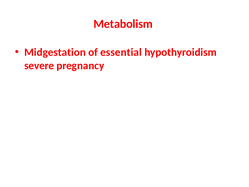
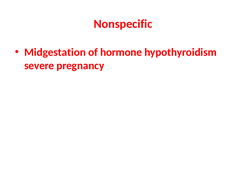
Metabolism: Metabolism -> Nonspecific (123, 24)
essential: essential -> hormone (121, 52)
